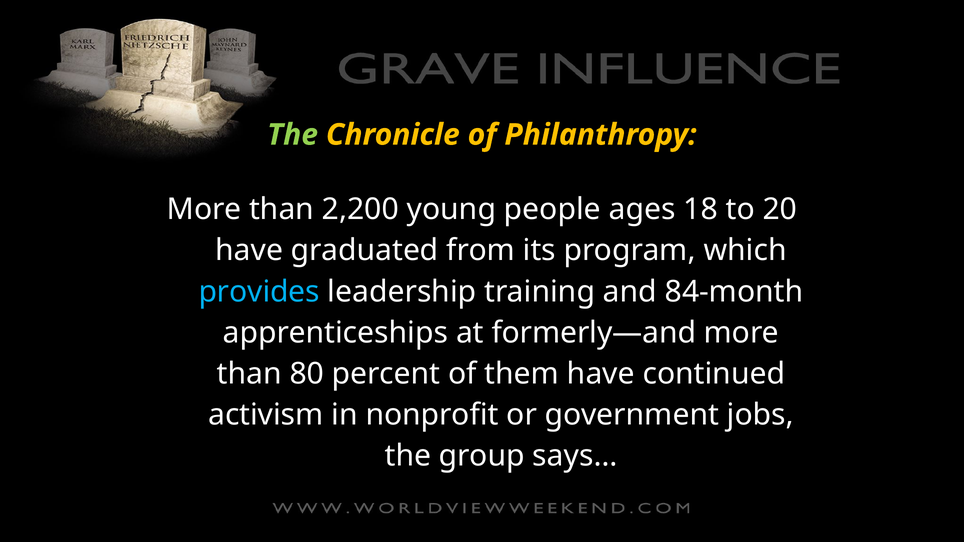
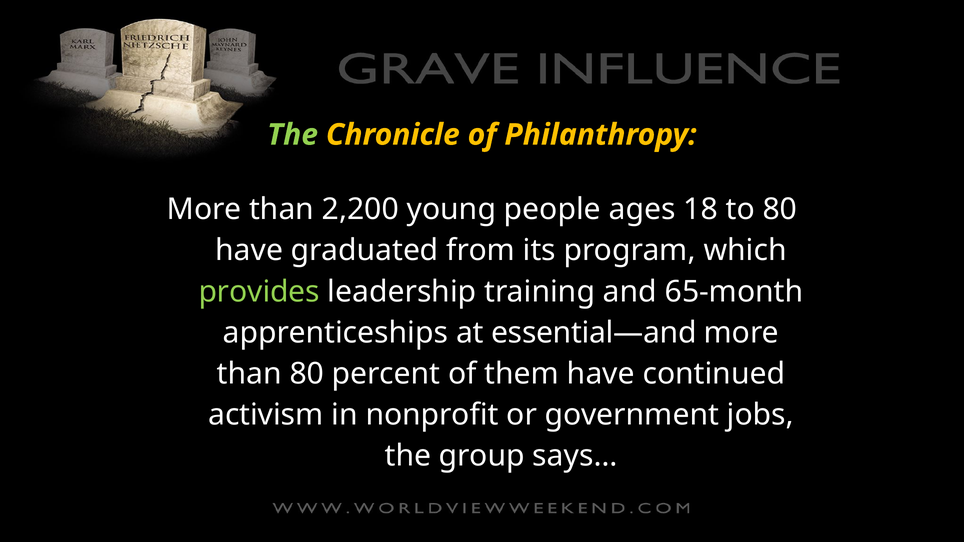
to 20: 20 -> 80 (780, 210)
provides colour: light blue -> light green (259, 292)
84-month: 84-month -> 65-month (734, 292)
formerly—and: formerly—and -> essential—and (594, 333)
